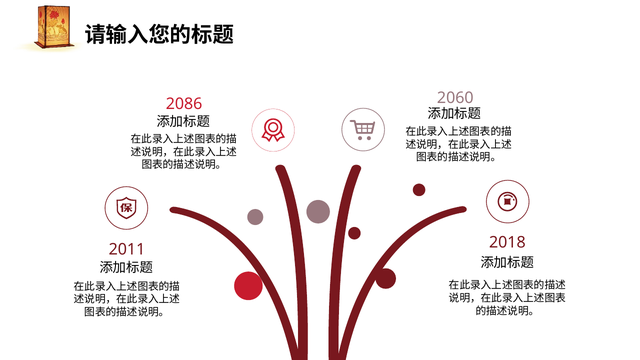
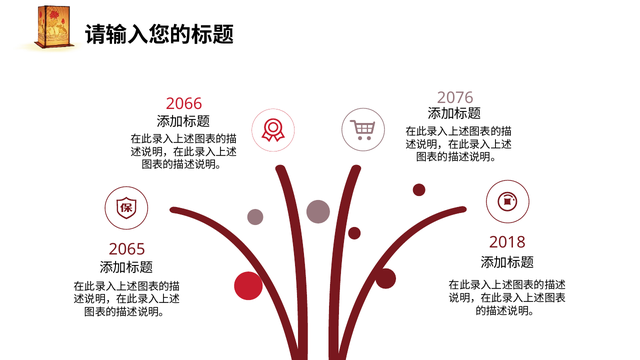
2060: 2060 -> 2076 (455, 98)
2086: 2086 -> 2066 (184, 104)
2011: 2011 -> 2065 (127, 249)
